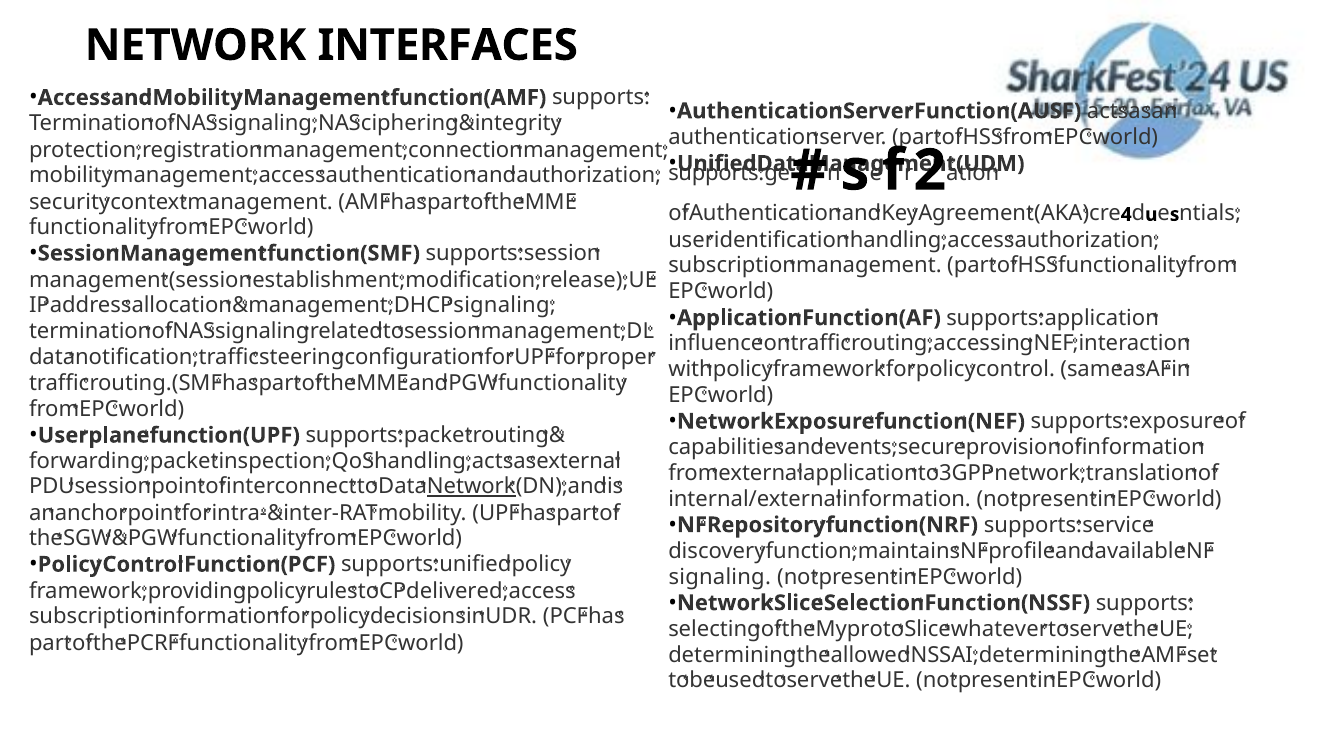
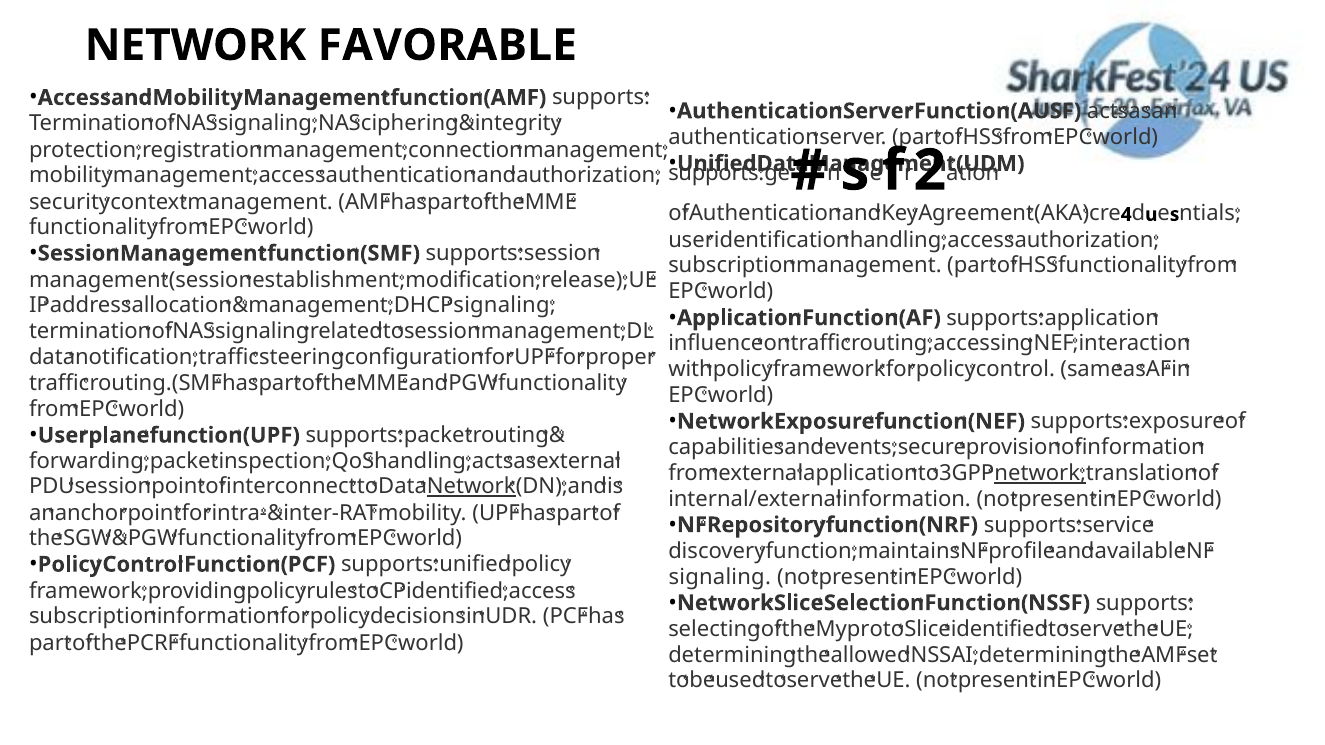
INTERFACES: INTERFACES -> FAVORABLE (447, 45)
network underline: none -> present (1040, 474)
delivered: delivered -> identified (458, 591)
whatever: whatever -> identified (999, 630)
